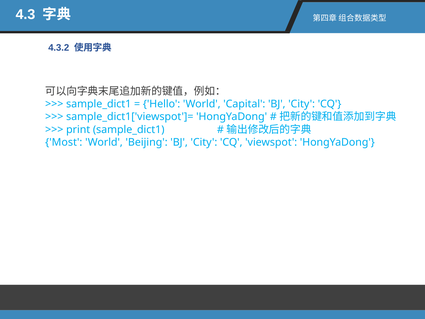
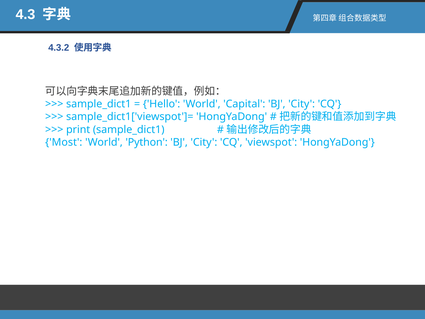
Beijing: Beijing -> Python (147, 142)
